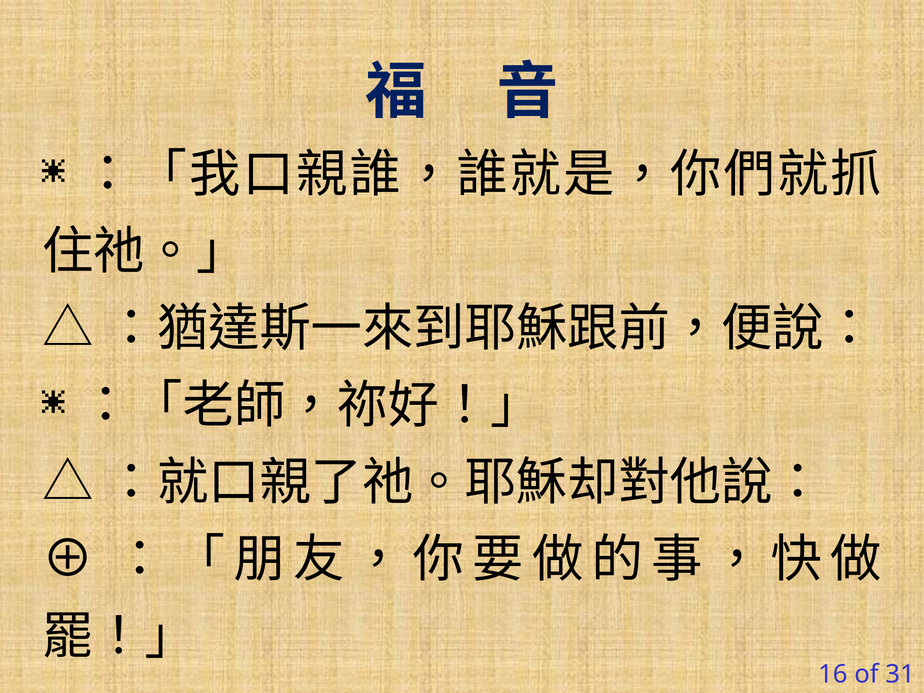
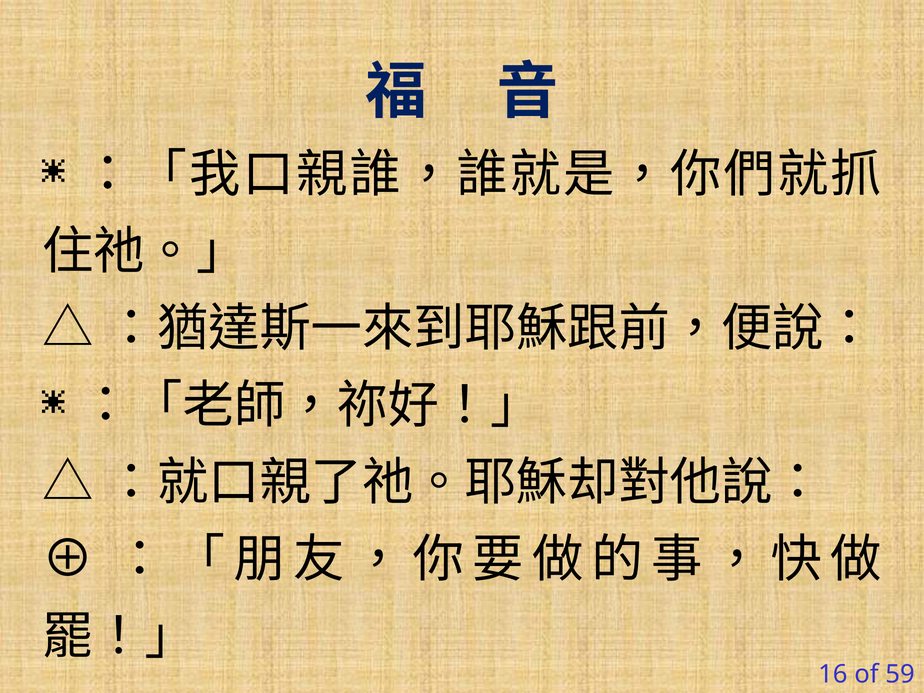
31: 31 -> 59 (900, 674)
